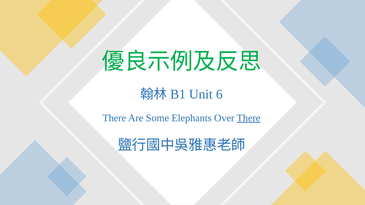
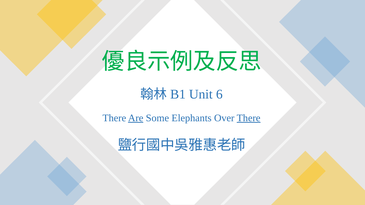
Are underline: none -> present (136, 118)
